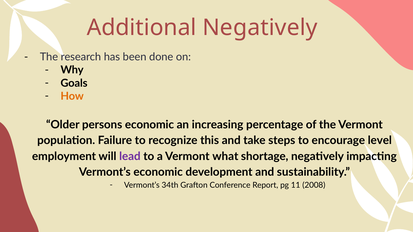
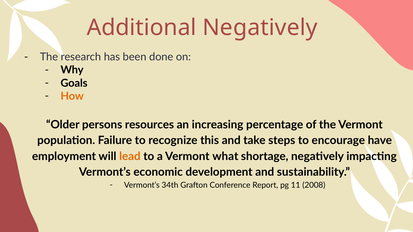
persons economic: economic -> resources (149, 125)
level: level -> have (380, 141)
lead colour: purple -> orange (130, 157)
